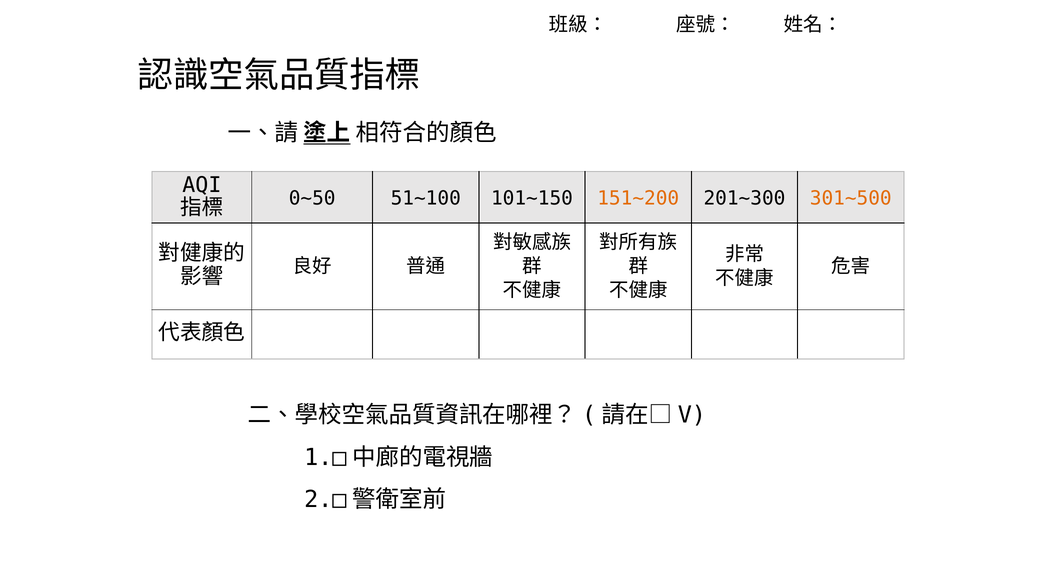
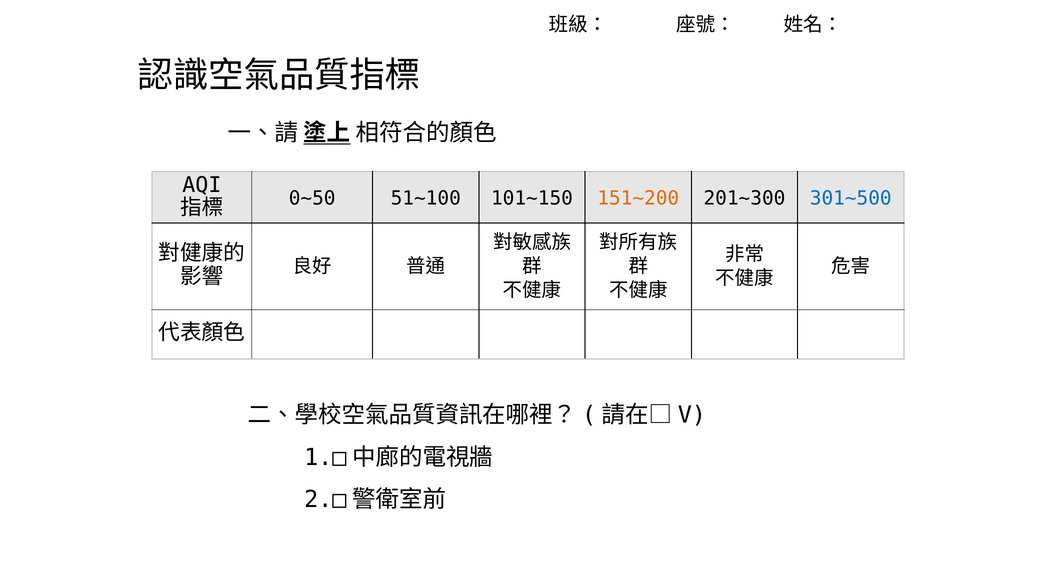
301~500 colour: orange -> blue (851, 198)
